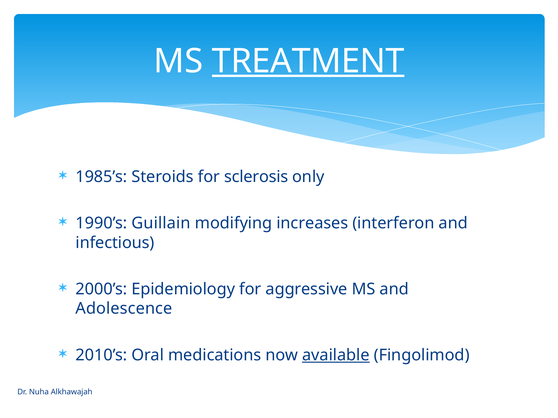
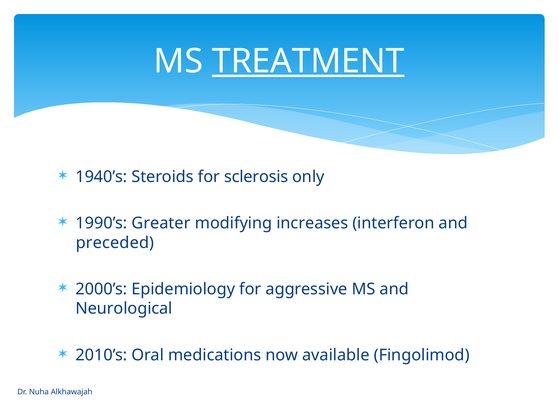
1985’s: 1985’s -> 1940’s (101, 177)
Guillain: Guillain -> Greater (161, 223)
infectious: infectious -> preceded (115, 243)
Adolescence: Adolescence -> Neurological (124, 309)
available underline: present -> none (336, 355)
